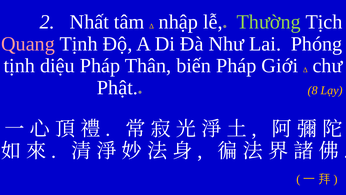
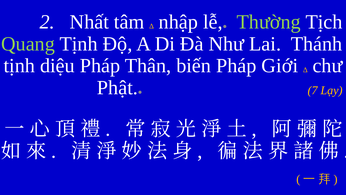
Quang colour: pink -> light green (28, 44)
Phóng: Phóng -> Thánh (317, 44)
8: 8 -> 7 (313, 90)
